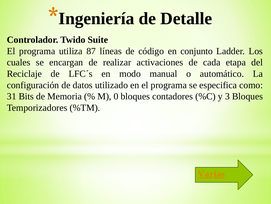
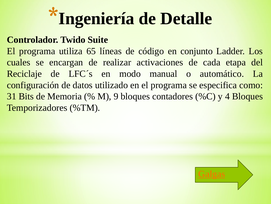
87: 87 -> 65 (91, 51)
0: 0 -> 9 (116, 96)
3: 3 -> 4 (227, 96)
Varias: Varias -> Galgas (212, 173)
